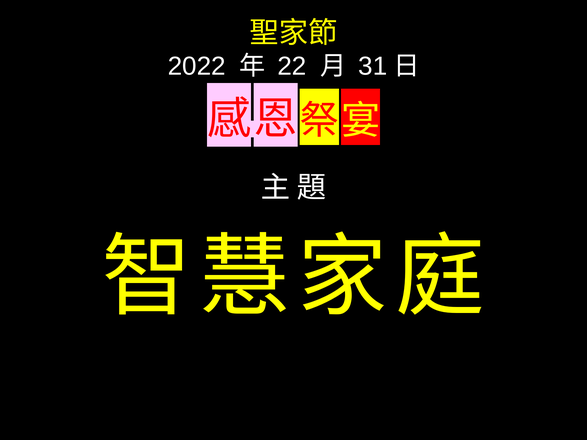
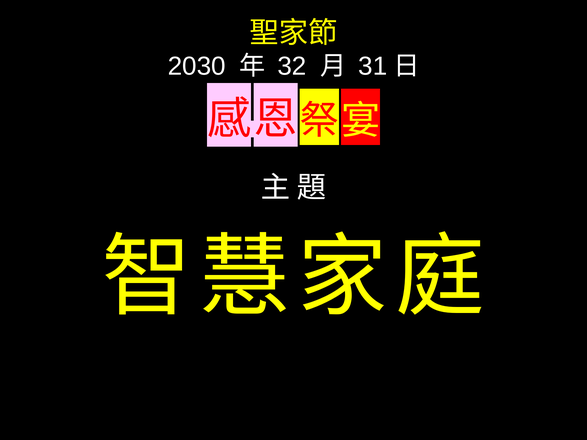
2022: 2022 -> 2030 (197, 66)
22: 22 -> 32 (292, 66)
